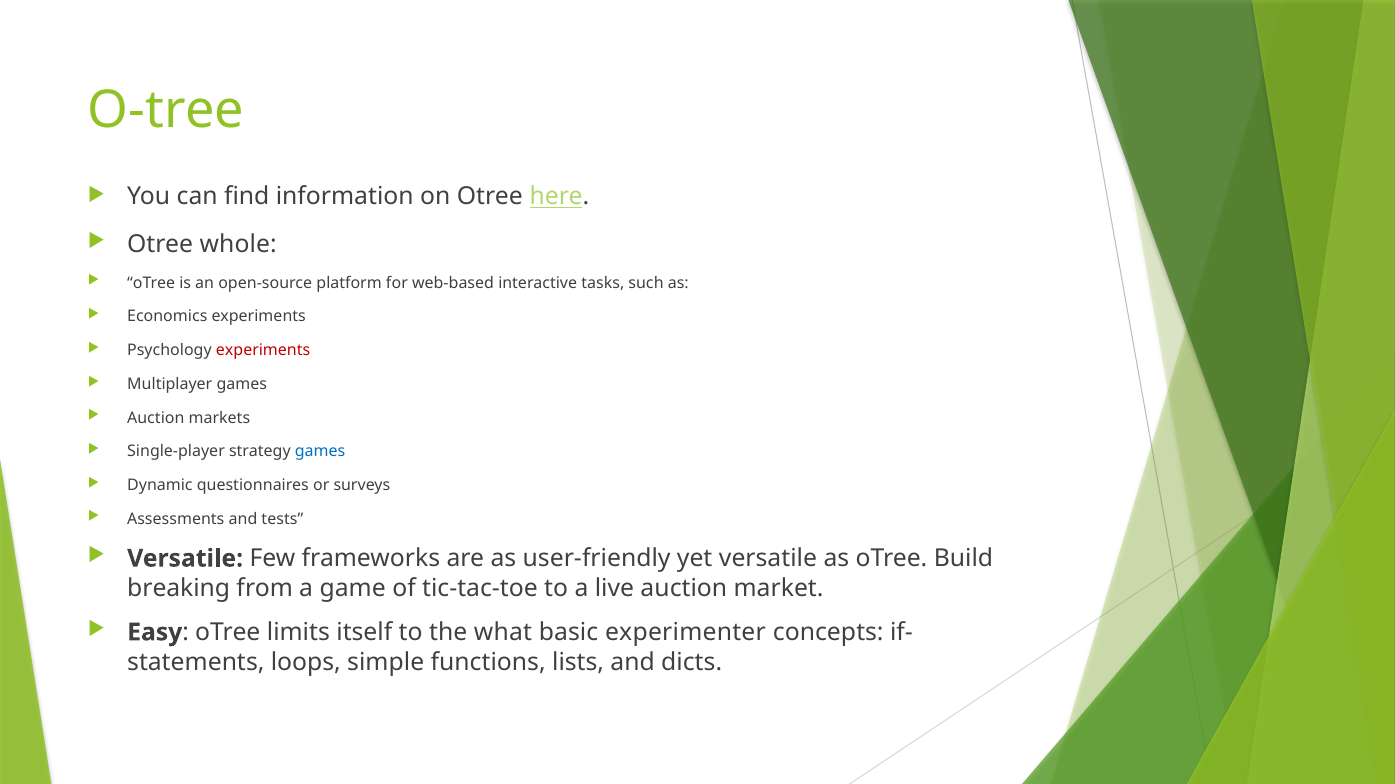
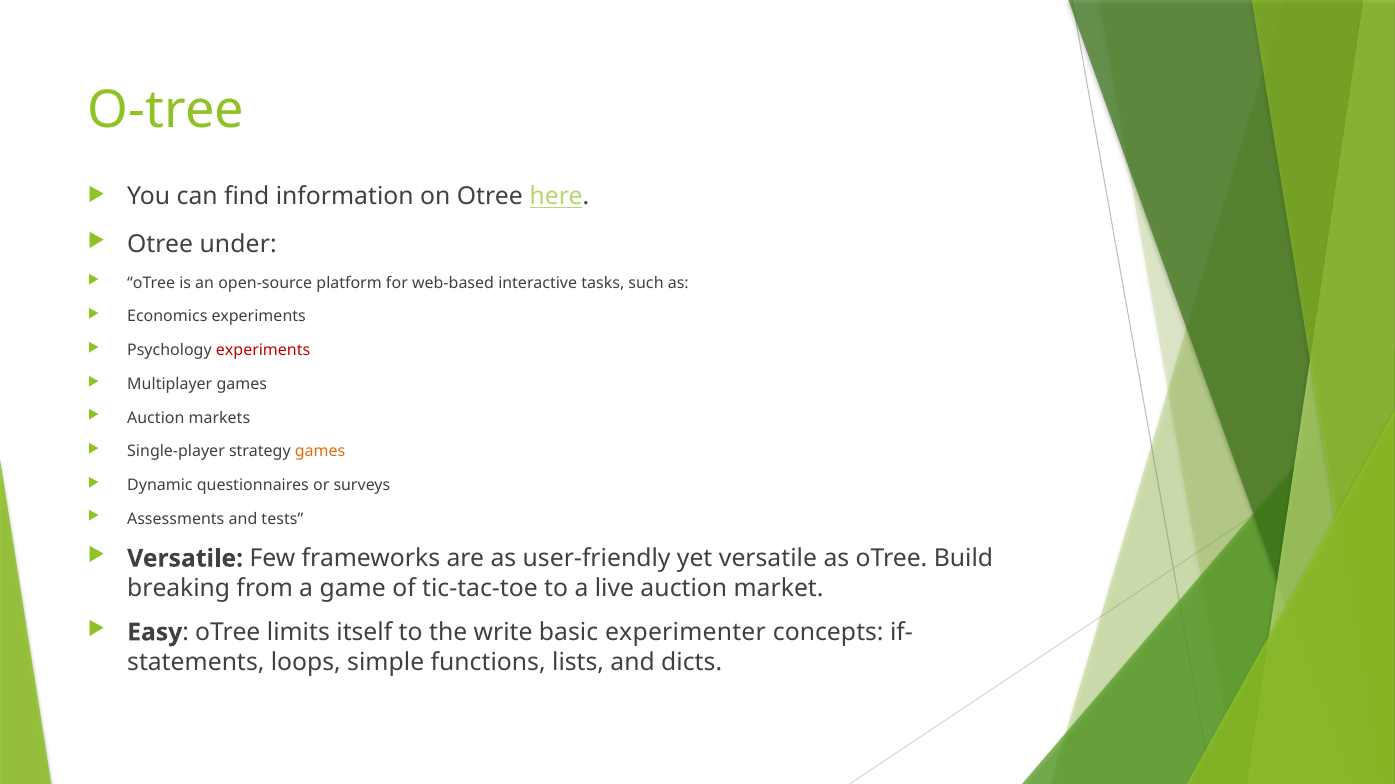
whole: whole -> under (238, 245)
games colour: blue -> orange (320, 452)
what: what -> write (503, 633)
